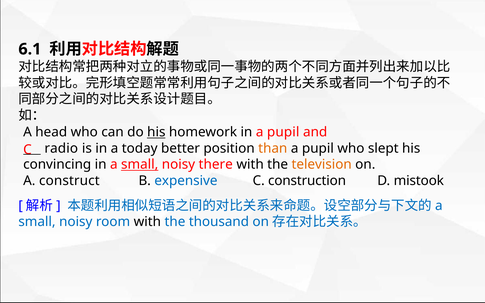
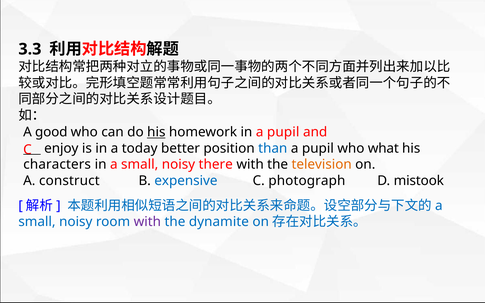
6.1: 6.1 -> 3.3 (30, 49)
head: head -> good (51, 132)
radio: radio -> enjoy (61, 148)
than colour: orange -> blue (273, 148)
slept: slept -> what (383, 148)
convincing: convincing -> characters (57, 165)
small underline: present -> none (140, 165)
construction: construction -> photograph (307, 181)
with colour: black -> purple (147, 222)
thousand: thousand -> dynamite (219, 222)
